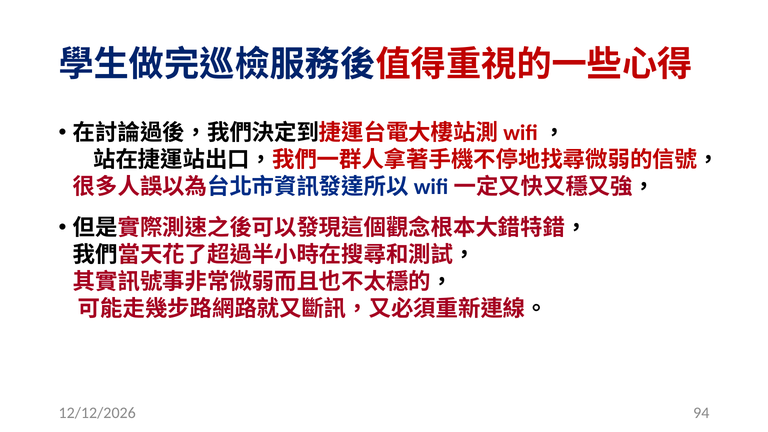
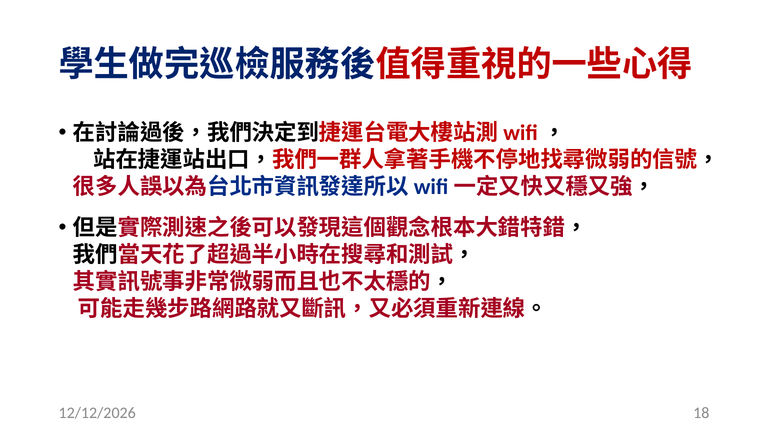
94: 94 -> 18 (701, 413)
